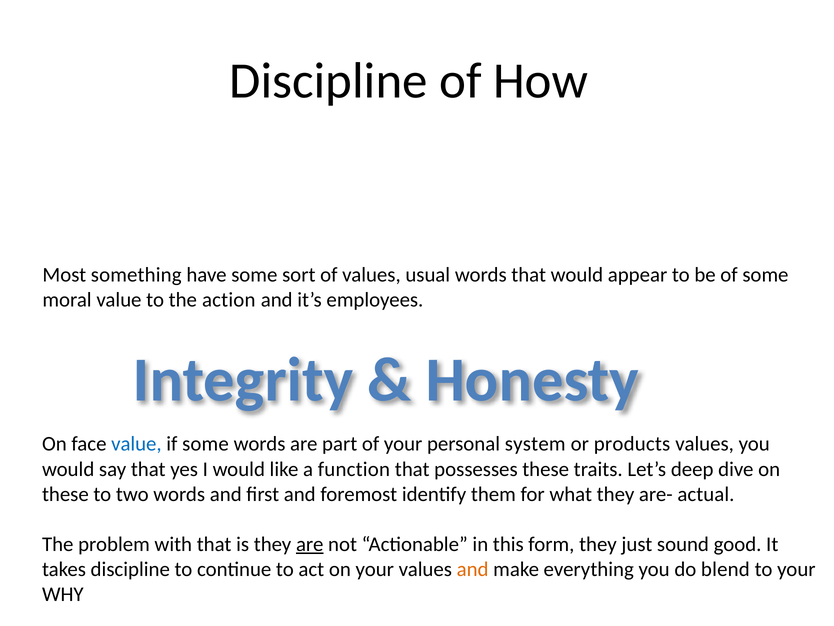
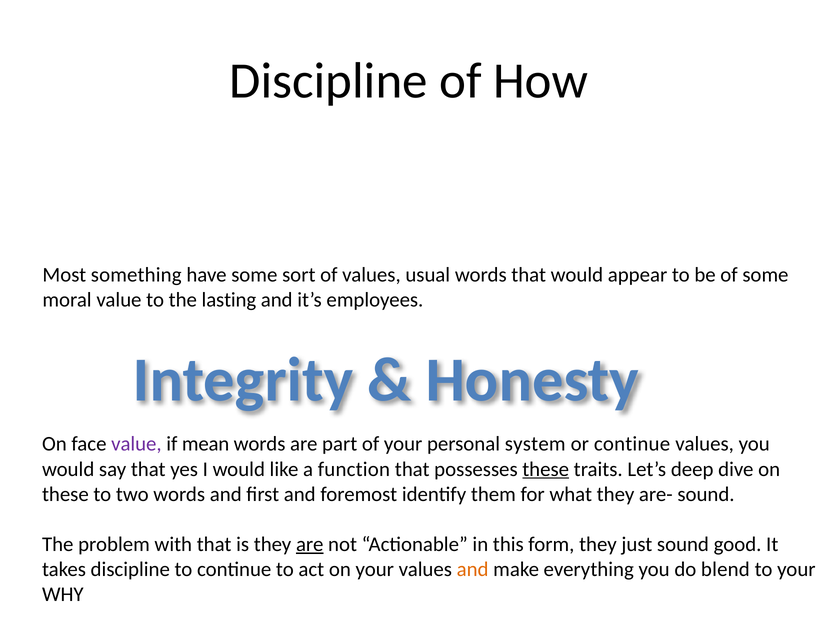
action: action -> lasting (229, 299)
value colour: blue -> purple (136, 444)
if some: some -> mean (206, 444)
or products: products -> continue (632, 444)
these underline: none -> present (546, 469)
are- actual: actual -> sound (706, 494)
